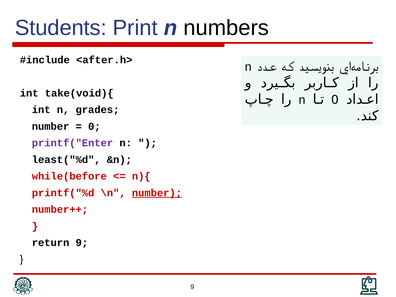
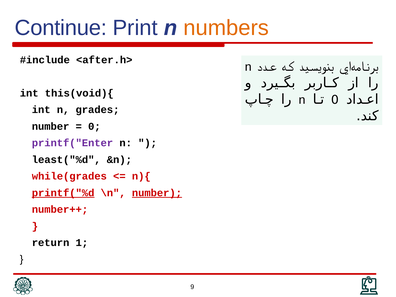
Students: Students -> Continue (61, 28)
numbers colour: black -> orange (226, 28)
take(void){: take(void){ -> this(void){ (79, 93)
while(before: while(before -> while(grades (69, 176)
printf("%d underline: none -> present (63, 193)
return 9: 9 -> 1 (82, 243)
